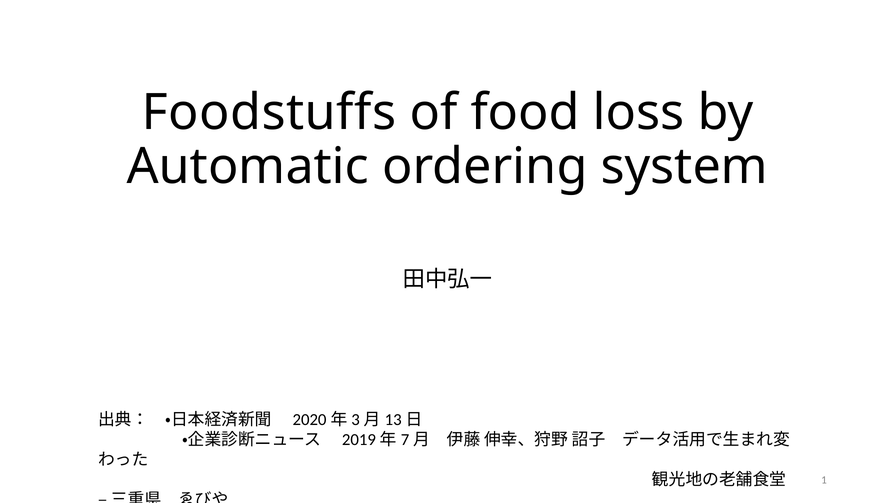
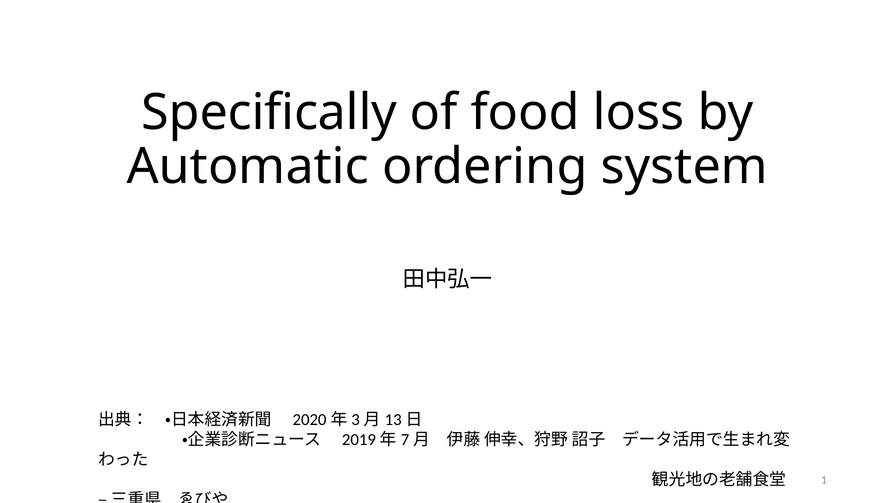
Foodstuffs: Foodstuffs -> Specifically (269, 113)
